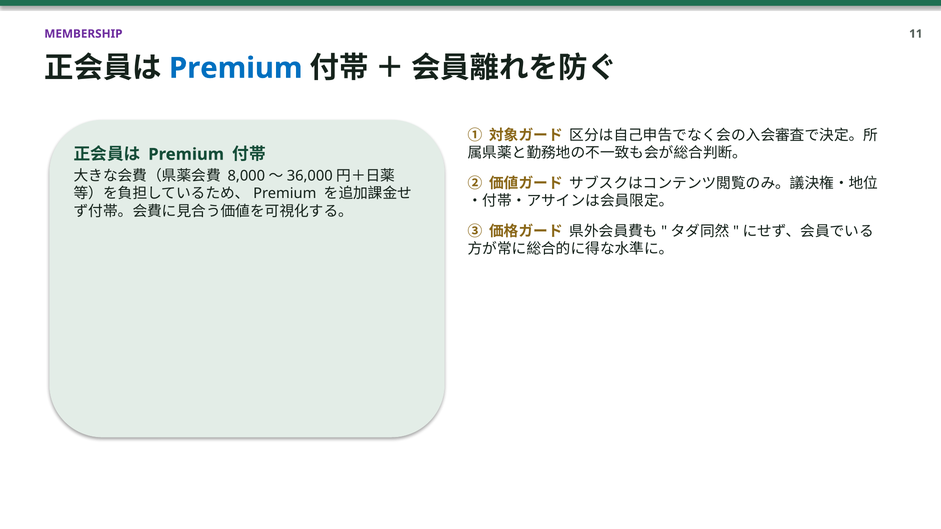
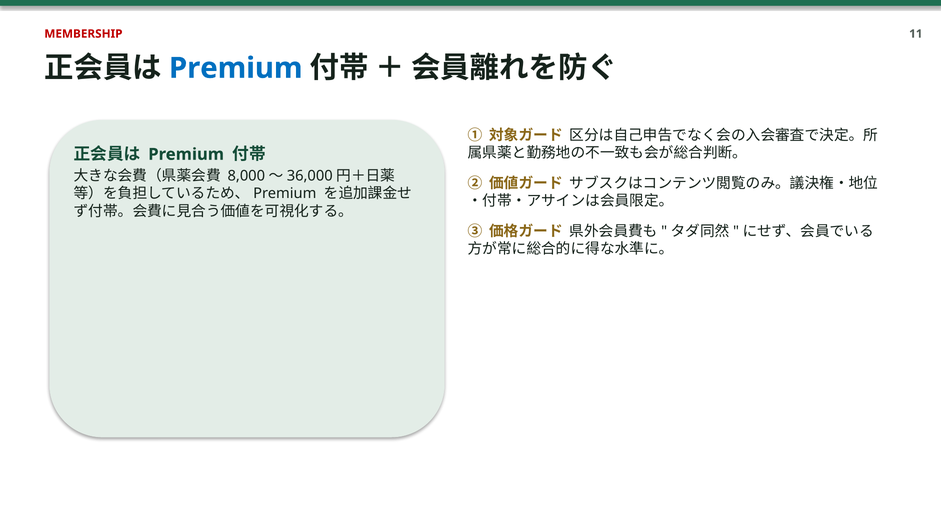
MEMBERSHIP colour: purple -> red (83, 34)
